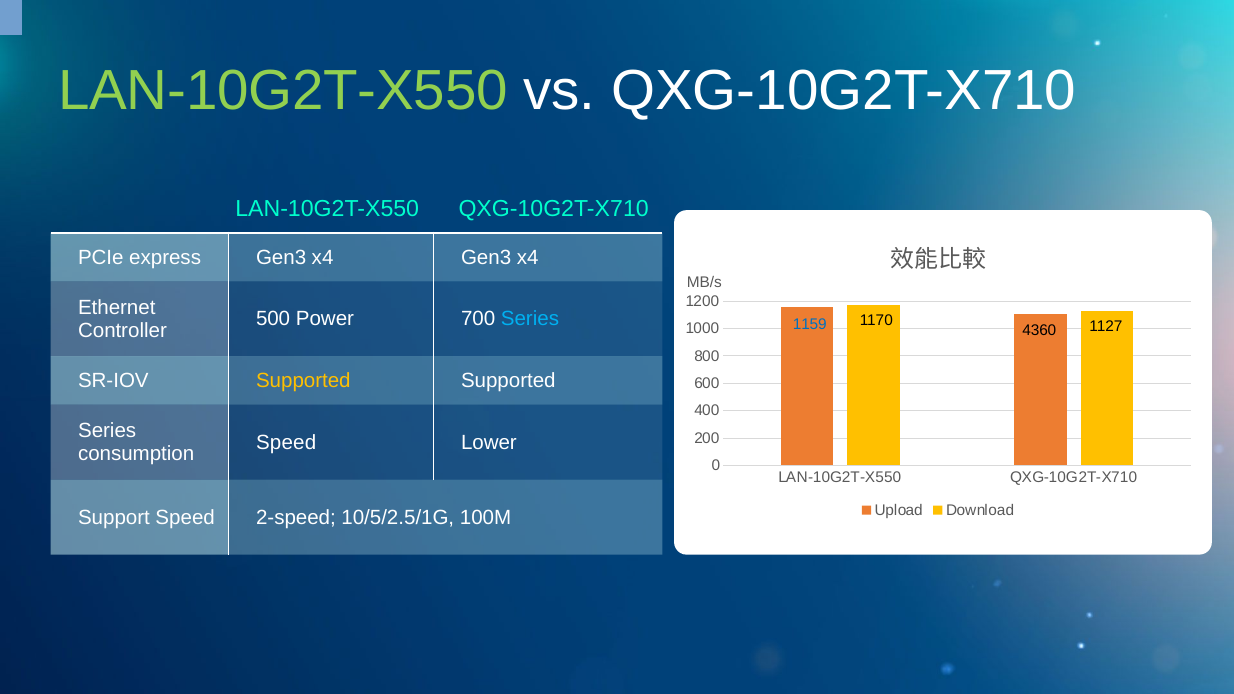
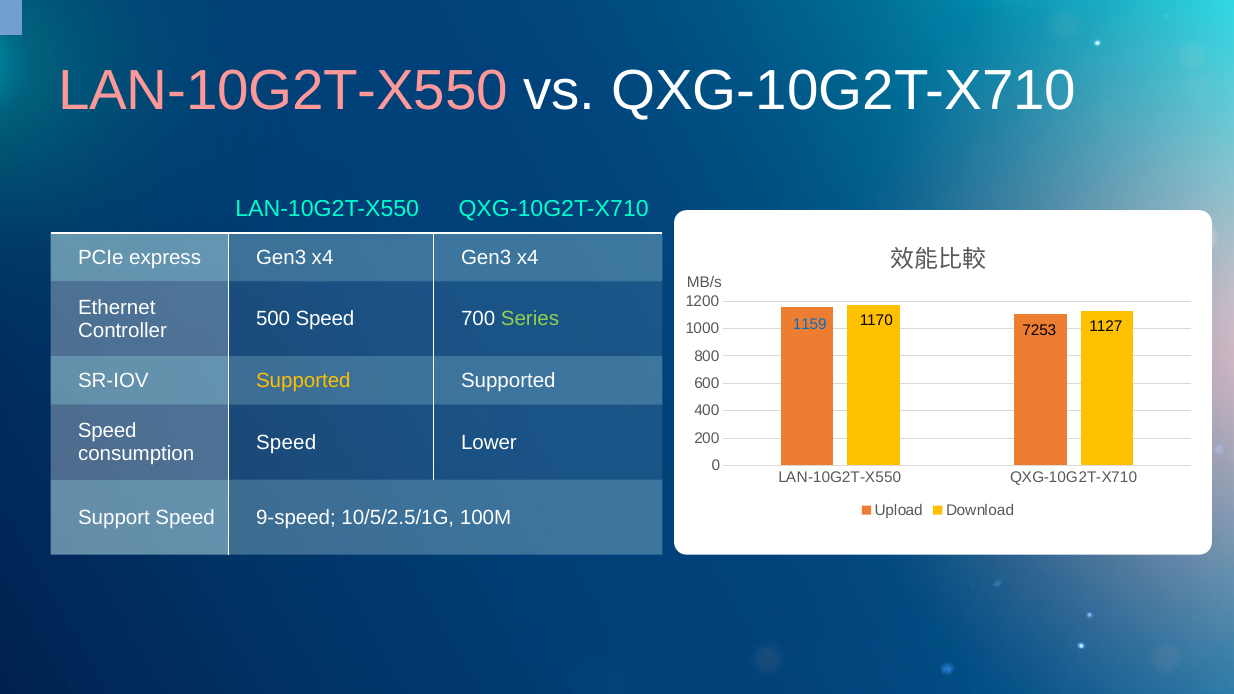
LAN-10G2T-X550 colour: light green -> pink (283, 91)
500 Power: Power -> Speed (325, 319)
Series colour: light blue -> light green (530, 319)
4360: 4360 -> 7253 (1039, 330)
Series: Series -> Speed (107, 431)
2-speed: 2-speed -> 9-speed (296, 517)
